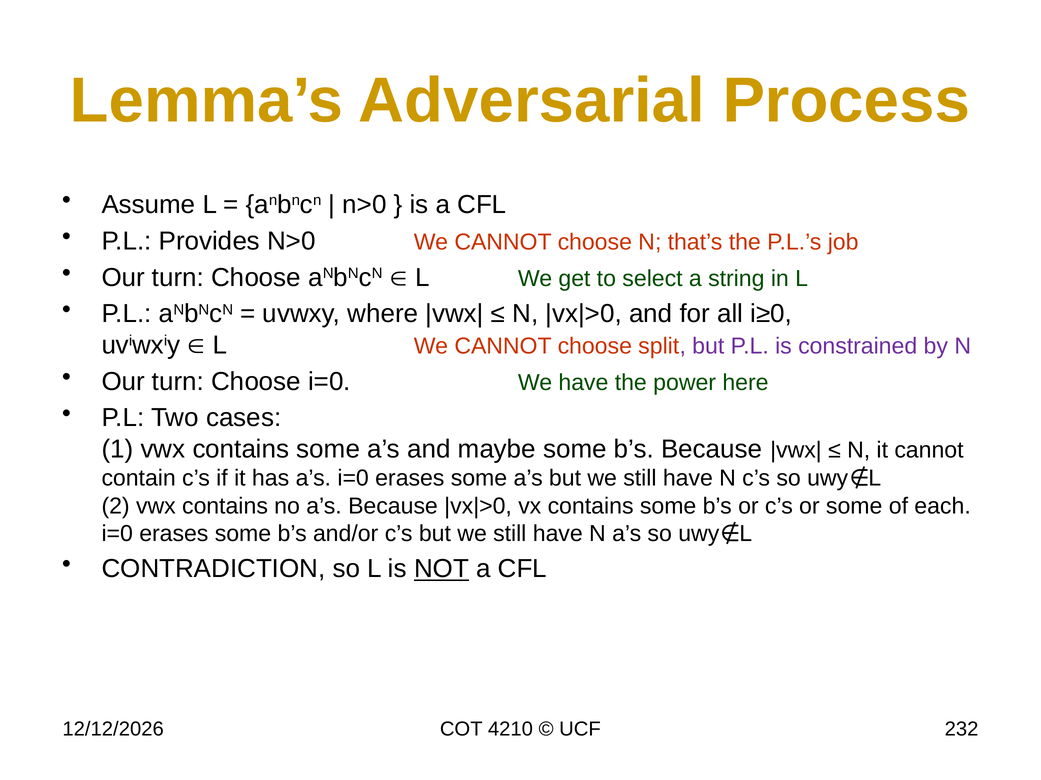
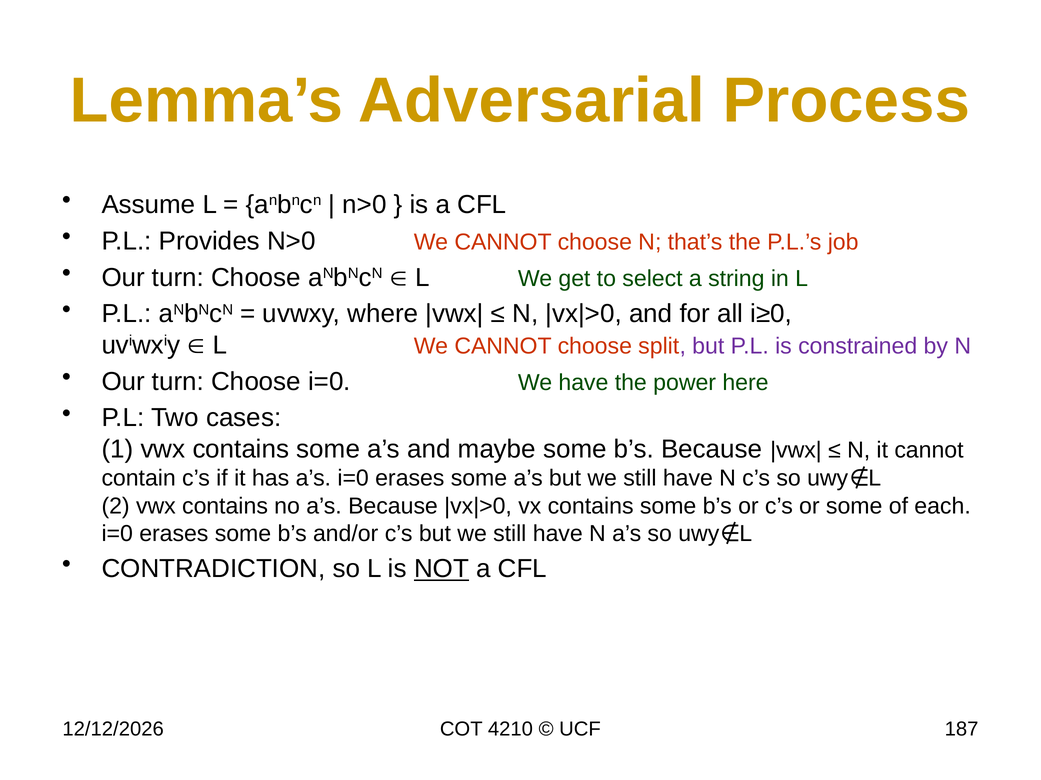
232: 232 -> 187 (962, 730)
